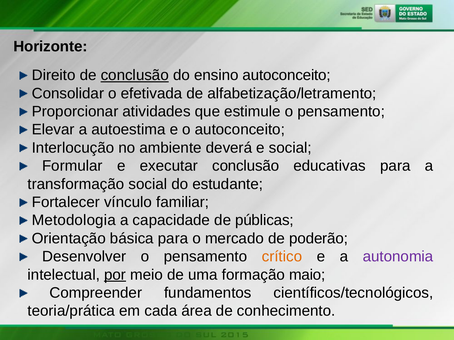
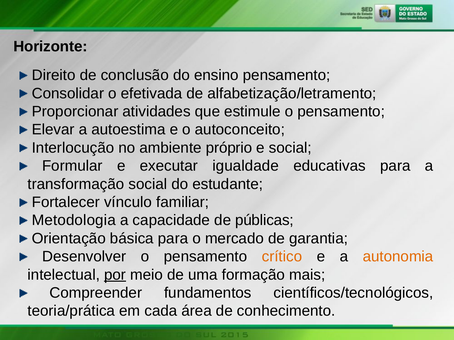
conclusão underline: present -> none (135, 75)
ensino autoconceito: autoconceito -> pensamento (287, 75)
deverá: deverá -> próprio (229, 148)
executar conclusão: conclusão -> igualdade (246, 166)
poderão: poderão -> garantia (319, 239)
autonomia colour: purple -> orange (398, 257)
maio: maio -> mais (307, 275)
